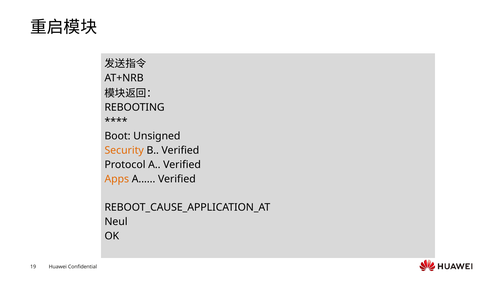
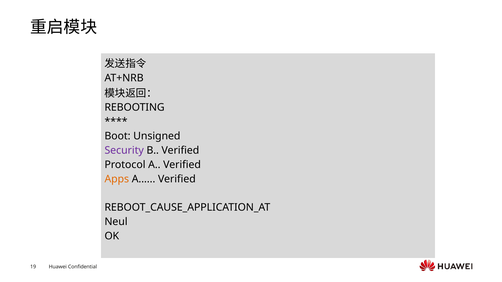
Security colour: orange -> purple (124, 151)
